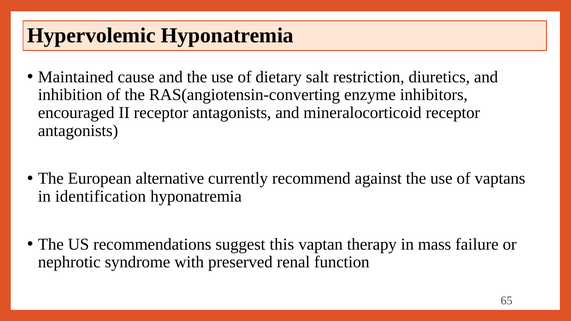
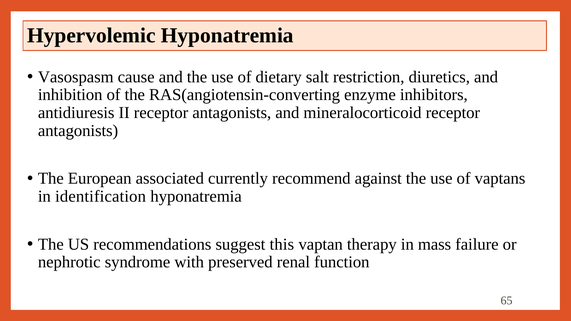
Maintained: Maintained -> Vasospasm (76, 77)
encouraged: encouraged -> antidiuresis (76, 113)
alternative: alternative -> associated (170, 179)
